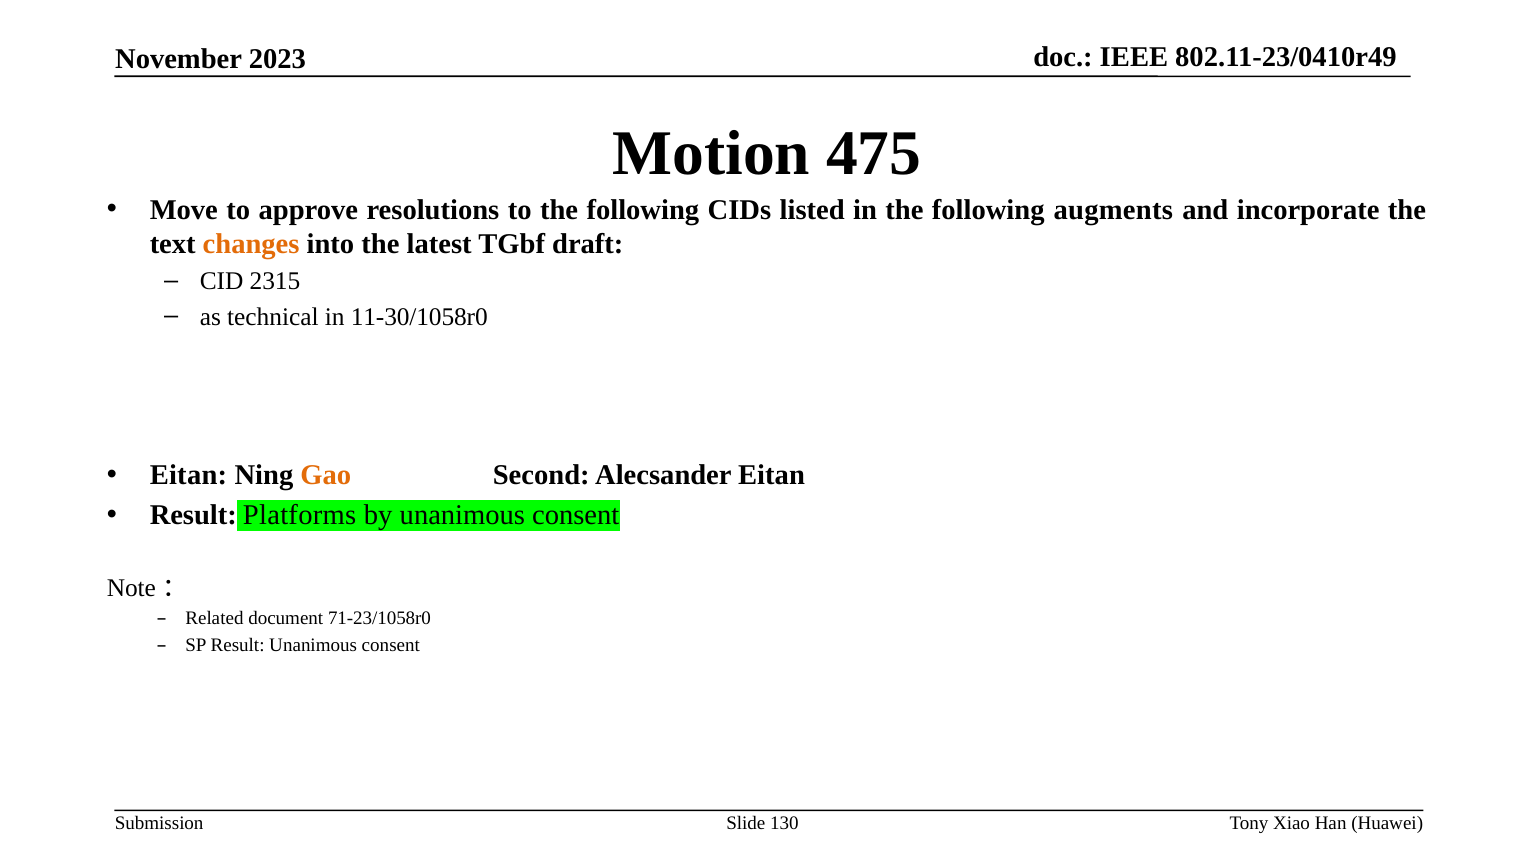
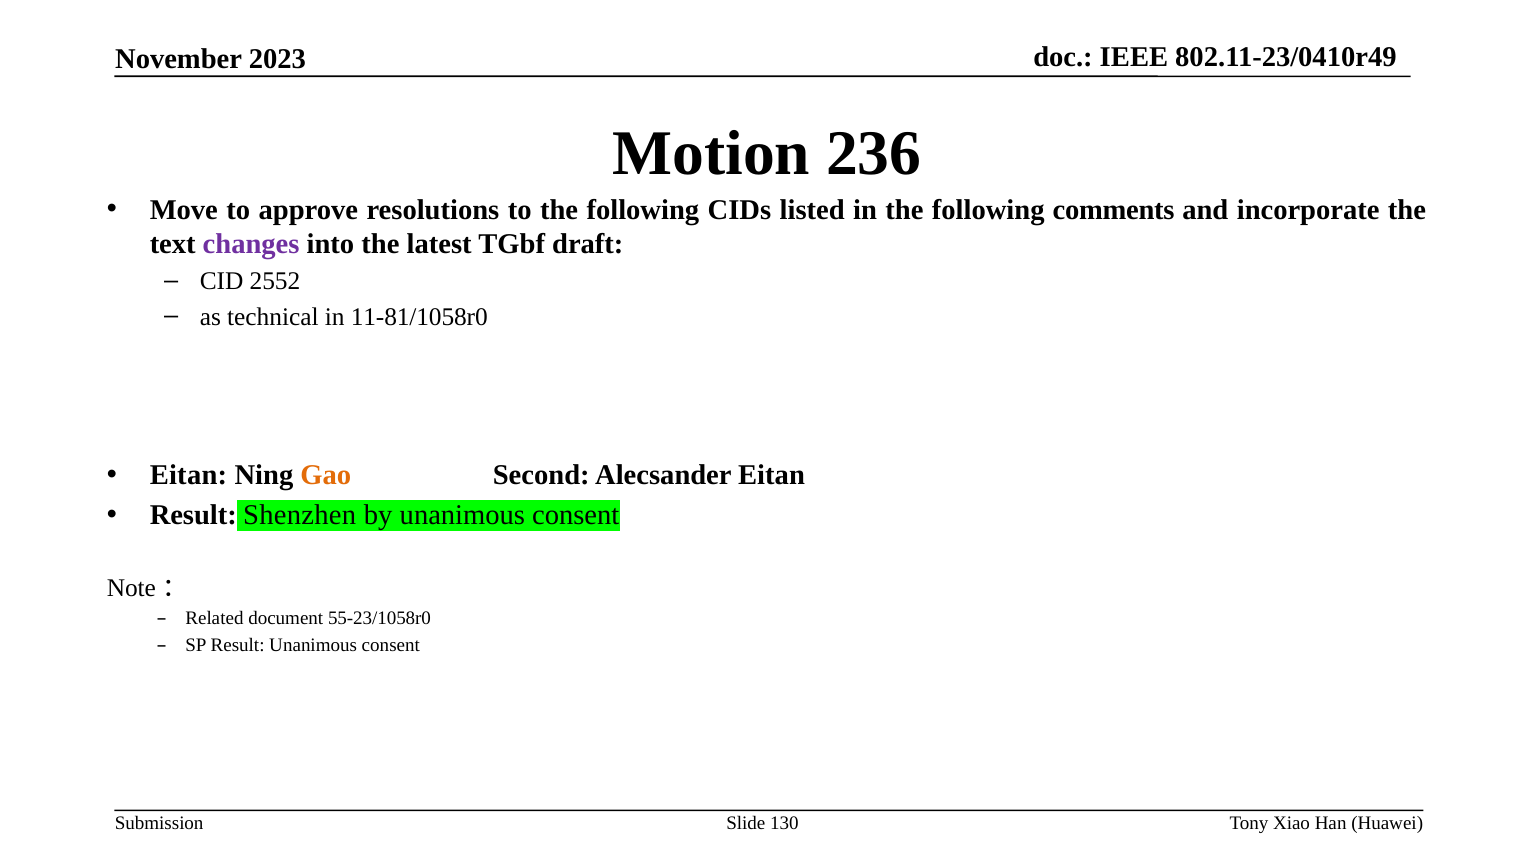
475: 475 -> 236 (874, 153)
augments: augments -> comments (1114, 210)
changes colour: orange -> purple (251, 244)
2315: 2315 -> 2552 (275, 281)
11-30/1058r0: 11-30/1058r0 -> 11-81/1058r0 (419, 317)
Platforms: Platforms -> Shenzhen (300, 515)
71-23/1058r0: 71-23/1058r0 -> 55-23/1058r0 (380, 618)
